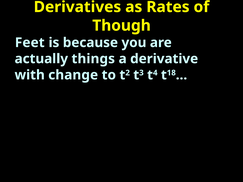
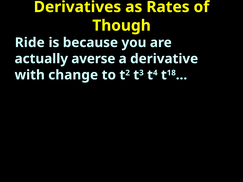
Feet: Feet -> Ride (30, 43)
things: things -> averse (93, 59)
